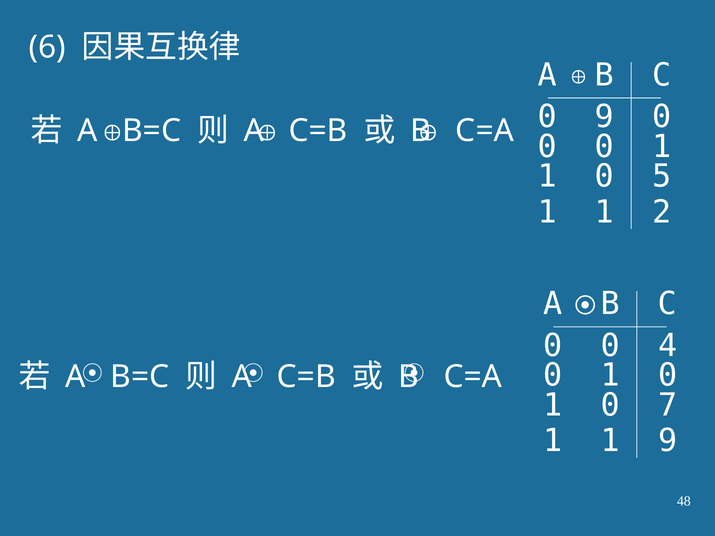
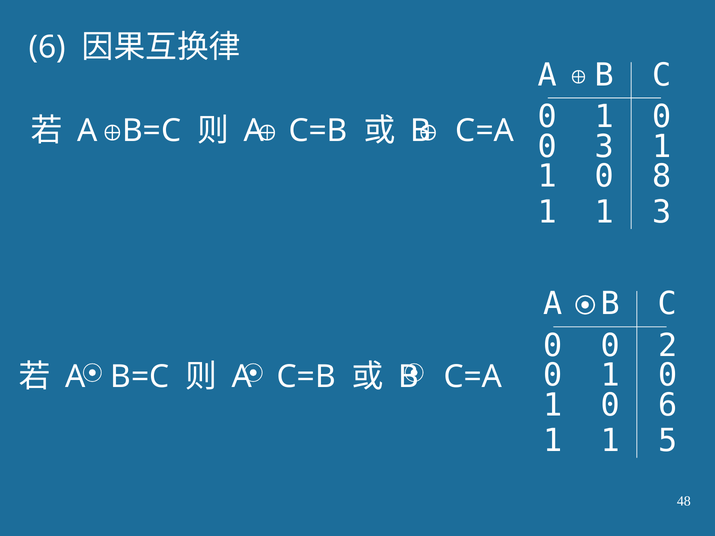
9: 9 -> 1 (605, 117)
0: 0 -> 3 (605, 147)
5: 5 -> 8 (662, 176)
1 2: 2 -> 3 (662, 212)
4: 4 -> 2 (668, 346)
0 7: 7 -> 6 (668, 405)
1 9: 9 -> 5 (668, 441)
